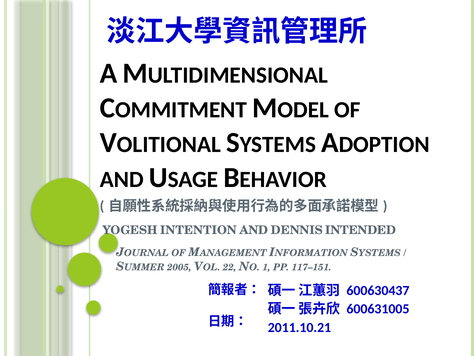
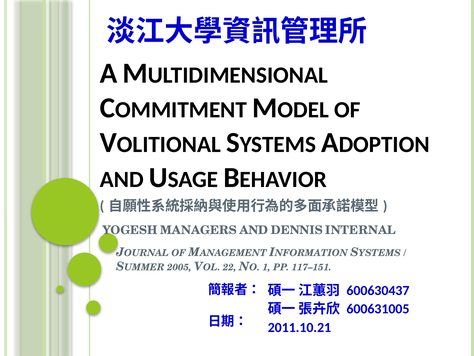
INTENTION: INTENTION -> MANAGERS (199, 230)
INTENDED: INTENDED -> INTERNAL (361, 230)
